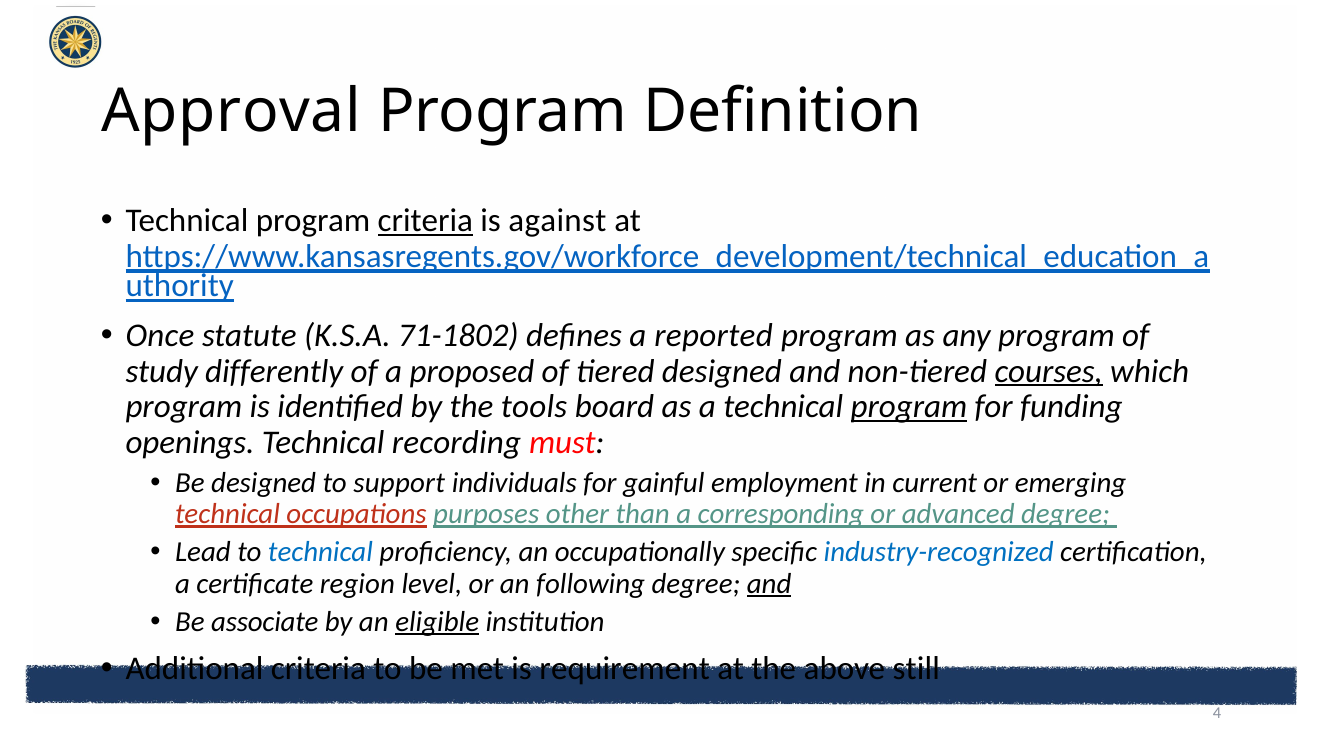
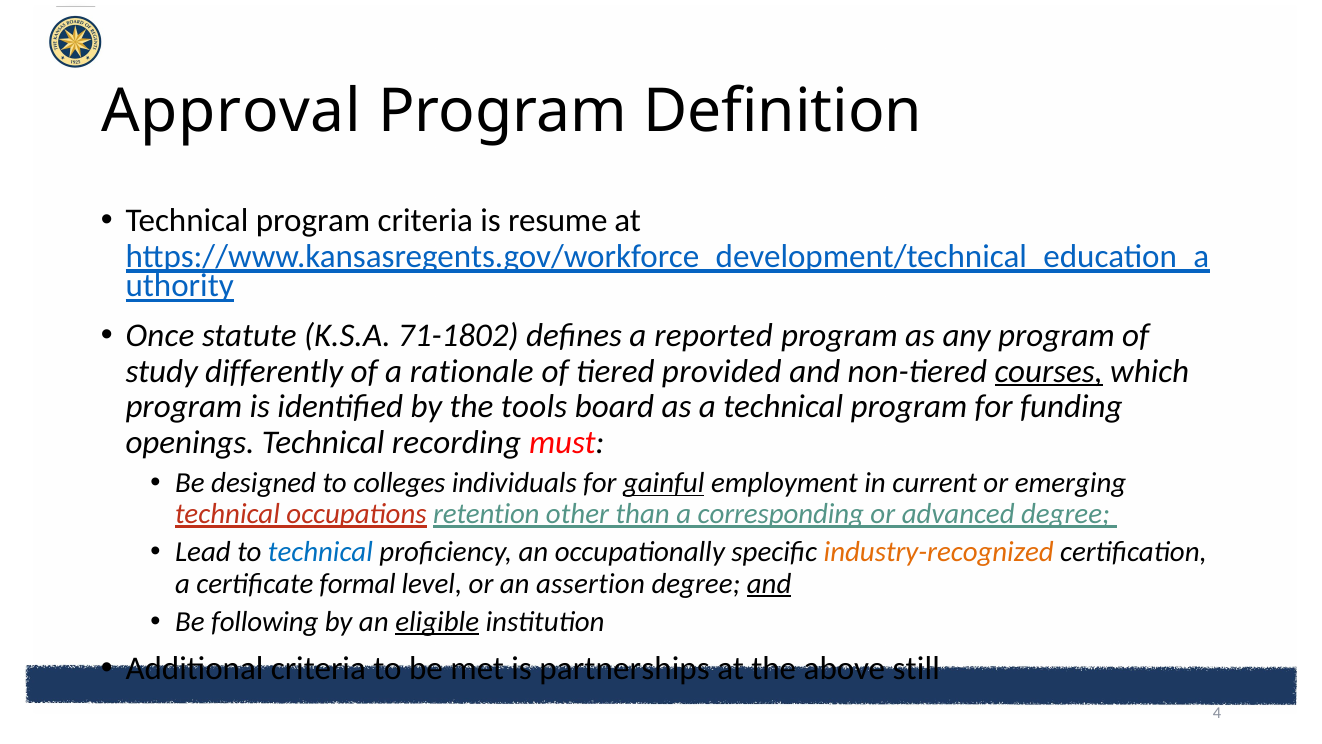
criteria underline: present -> none (425, 221)
against: against -> resume (558, 221)
proposed: proposed -> rationale (472, 371)
tiered designed: designed -> provided (722, 371)
program underline: present -> none (909, 407)
support: support -> colleges (399, 483)
gainful underline: none -> present (664, 483)
purposes: purposes -> retention (486, 514)
industry-recognized colour: blue -> orange (939, 552)
region: region -> formal (358, 583)
following: following -> assertion (591, 583)
associate: associate -> following (265, 621)
requirement: requirement -> partnerships (625, 669)
